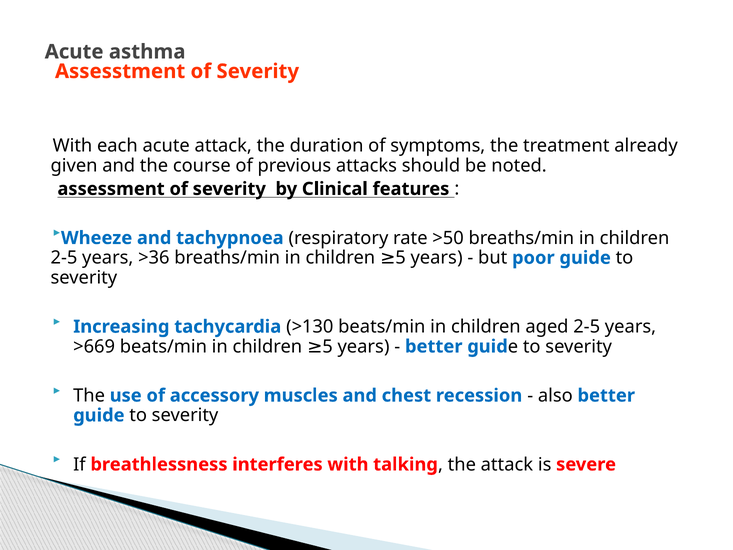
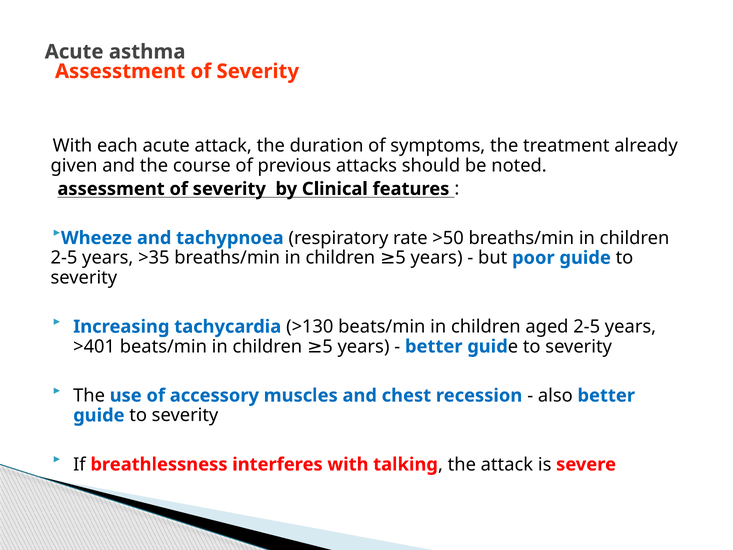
>36: >36 -> >35 (154, 258)
>669: >669 -> >401 (94, 346)
